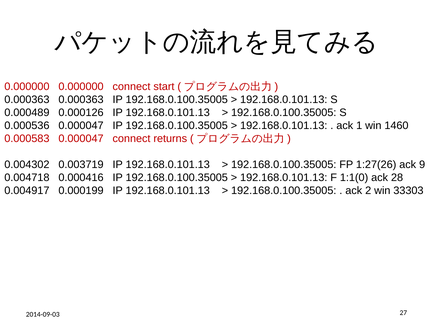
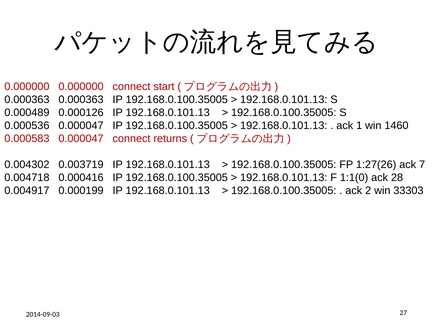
9: 9 -> 7 (422, 164)
